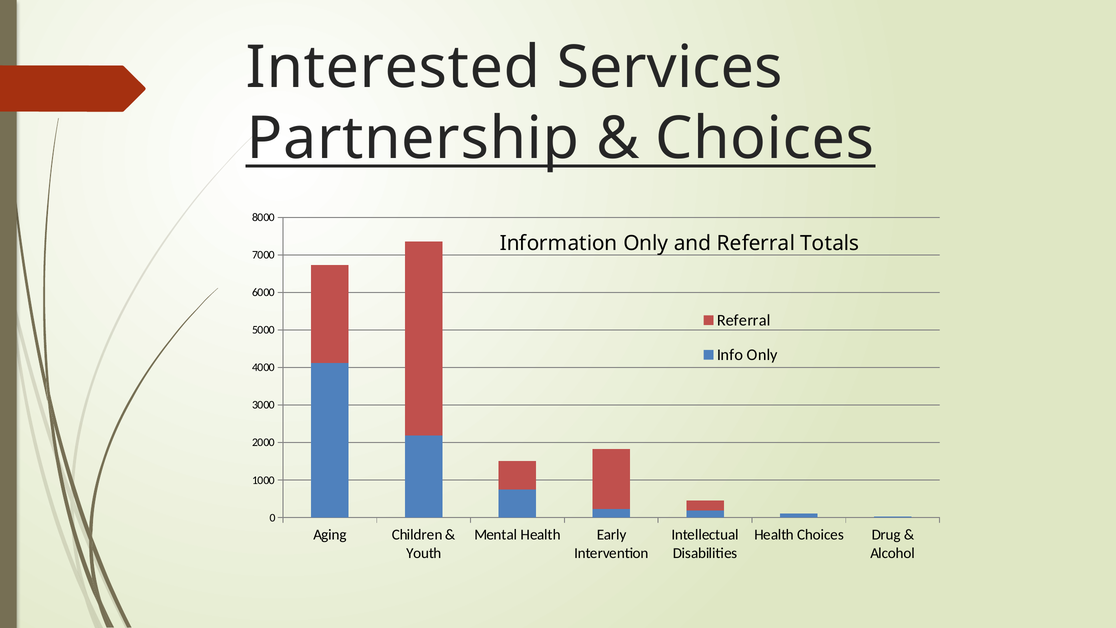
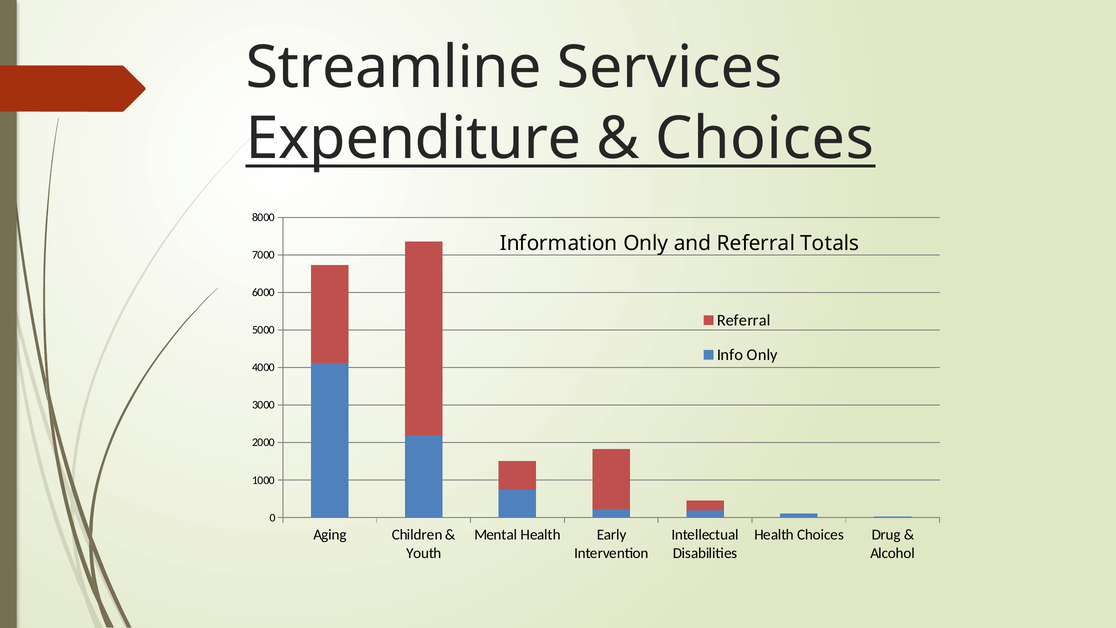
Interested: Interested -> Streamline (394, 68)
Partnership: Partnership -> Expenditure (413, 139)
